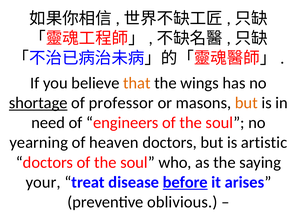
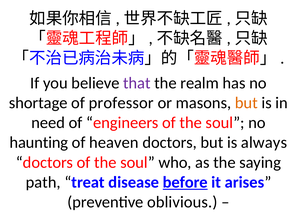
that colour: orange -> purple (137, 83)
wings: wings -> realm (200, 83)
shortage underline: present -> none (38, 103)
yearning: yearning -> haunting (39, 142)
artistic: artistic -> always (264, 142)
your: your -> path (43, 182)
